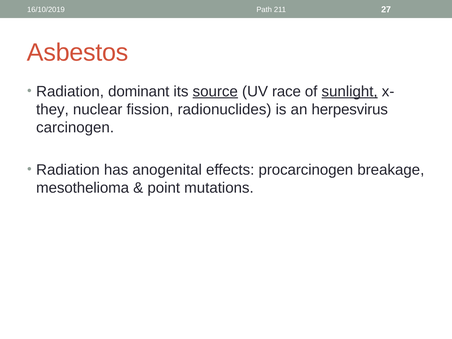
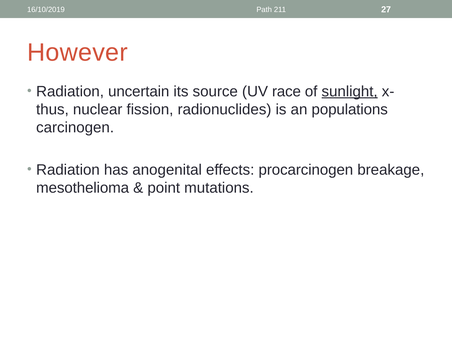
Asbestos: Asbestos -> However (77, 53)
dominant: dominant -> uncertain (139, 91)
source underline: present -> none (215, 91)
they: they -> thus (52, 110)
herpesvirus: herpesvirus -> populations (350, 110)
